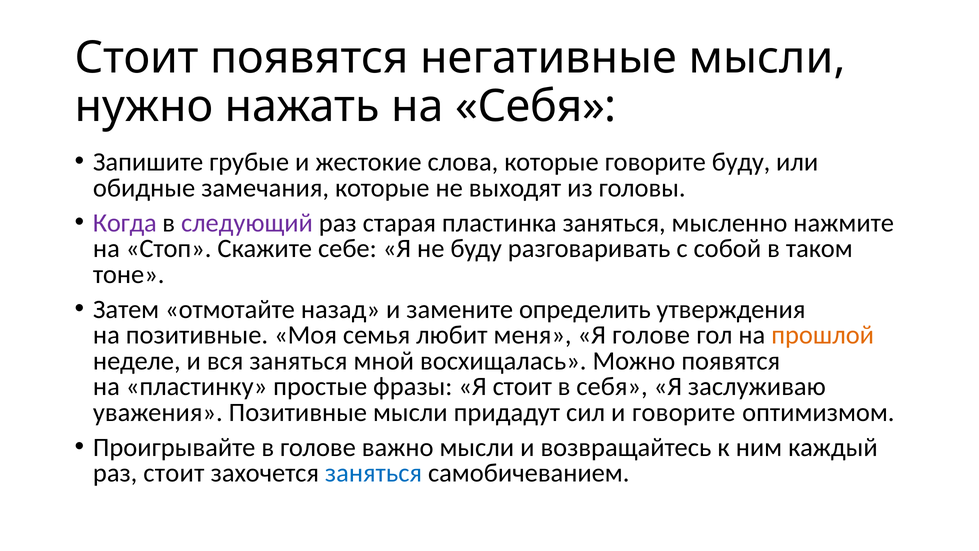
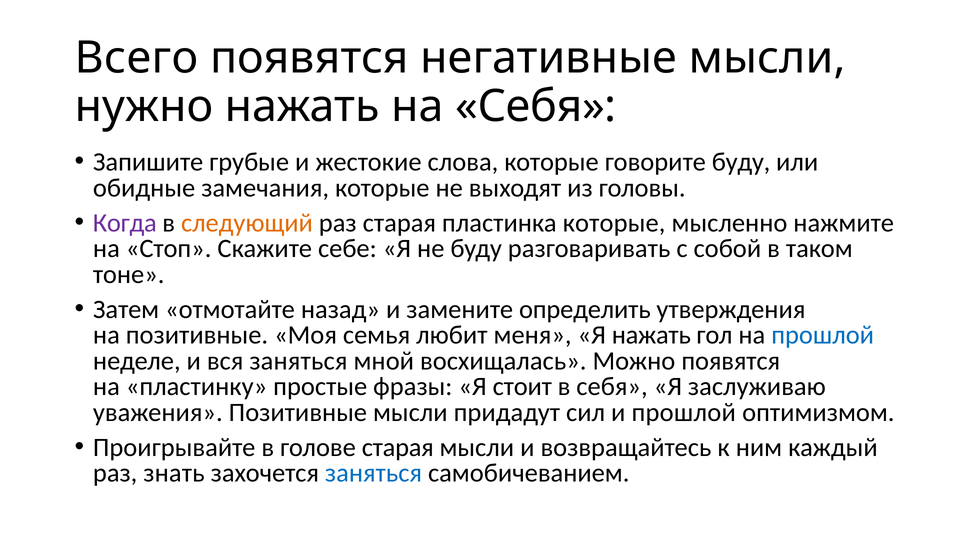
Стоит: Стоит -> Всего (136, 58)
следующий colour: purple -> orange (247, 223)
пластинка заняться: заняться -> которые (614, 223)
Я голове: голове -> нажать (651, 335)
прошлой colour: orange -> blue (823, 335)
и говорите: говорите -> прошлой (684, 412)
голове важно: важно -> старая (398, 447)
раз стоит: стоит -> знать (174, 473)
